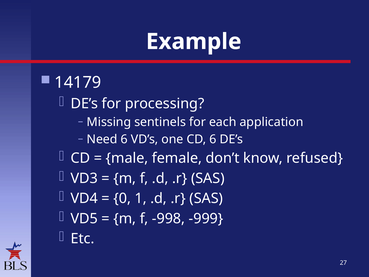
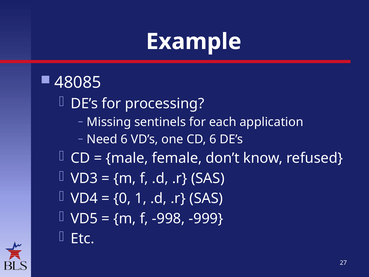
14179: 14179 -> 48085 (78, 82)
